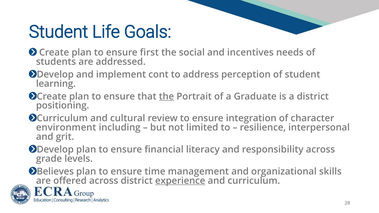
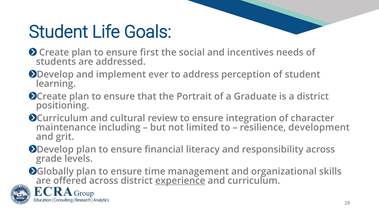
cont: cont -> ever (158, 75)
the underline: present -> none (166, 96)
environment: environment -> maintenance (66, 128)
interpersonal: interpersonal -> development (319, 128)
Believes: Believes -> Globally (55, 172)
